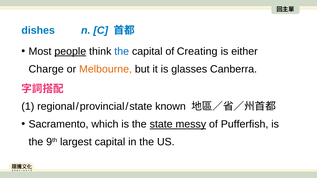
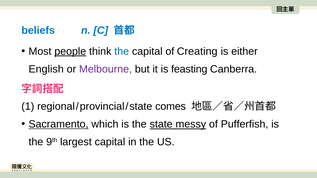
dishes: dishes -> beliefs (38, 30)
Charge: Charge -> English (46, 69)
Melbourne colour: orange -> purple (106, 69)
glasses: glasses -> feasting (189, 69)
known: known -> comes (171, 107)
Sacramento underline: none -> present (59, 124)
